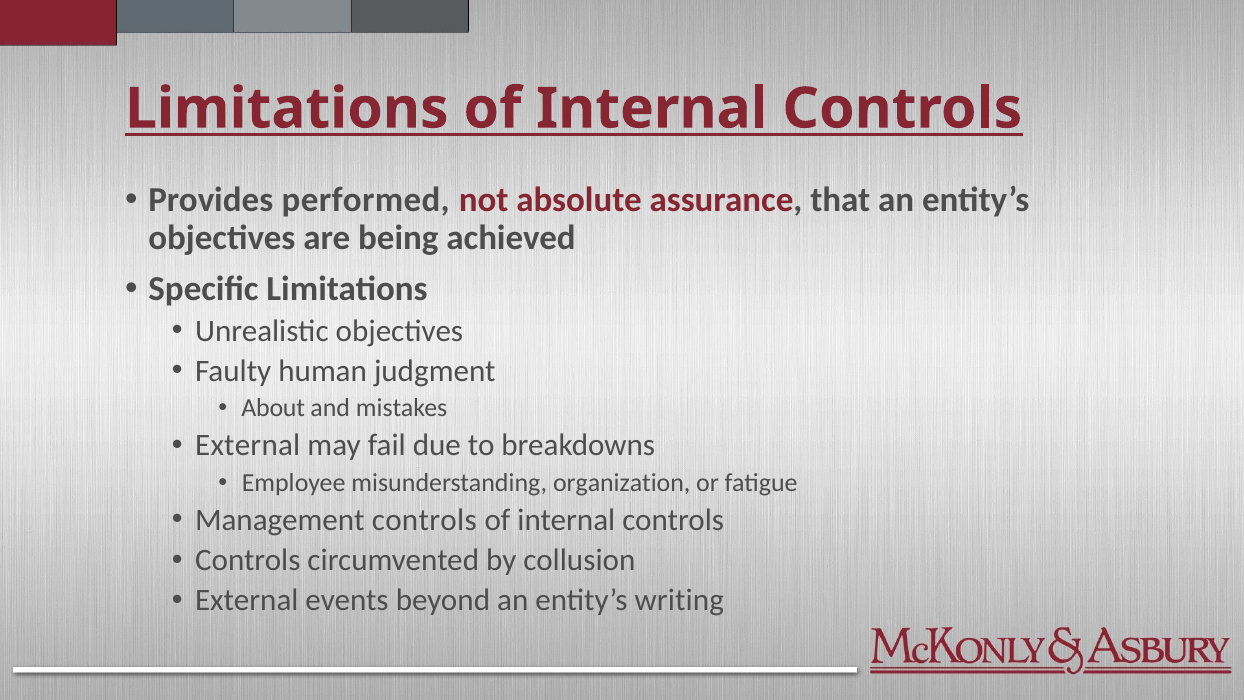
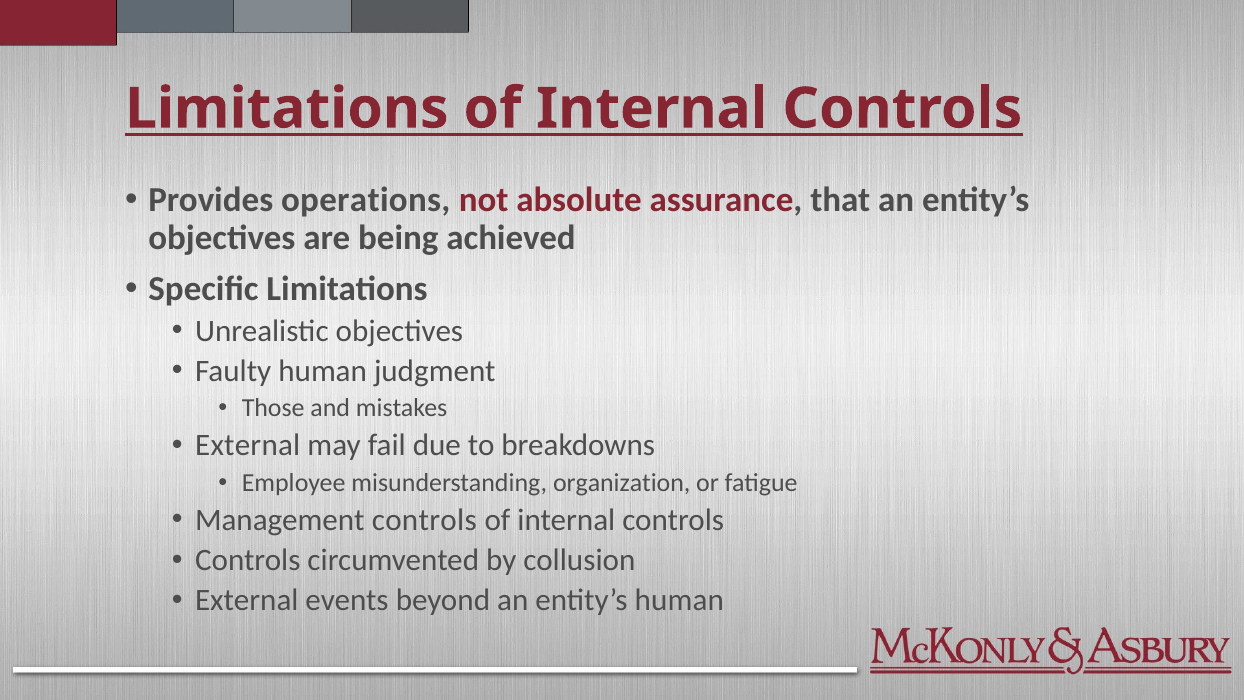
performed: performed -> operations (366, 200)
About: About -> Those (273, 408)
entity’s writing: writing -> human (679, 600)
